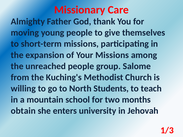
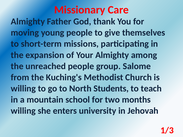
Your Missions: Missions -> Almighty (112, 55)
obtain: obtain -> willing (23, 111)
